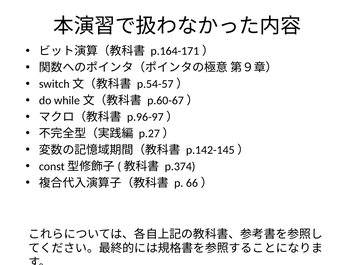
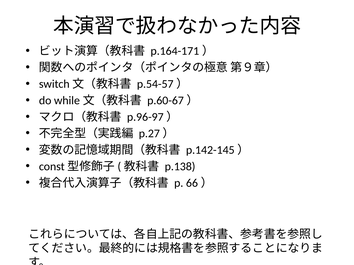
p.374: p.374 -> p.138 (180, 167)
